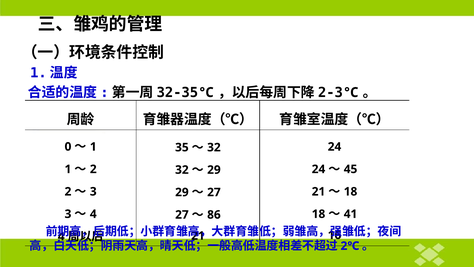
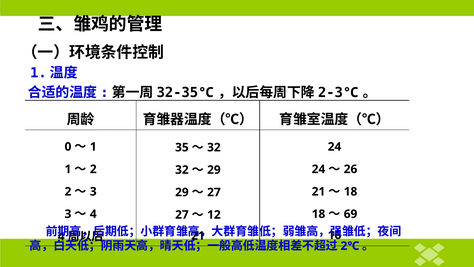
45: 45 -> 26 (351, 169)
41: 41 -> 69 (351, 214)
86: 86 -> 12 (214, 214)
